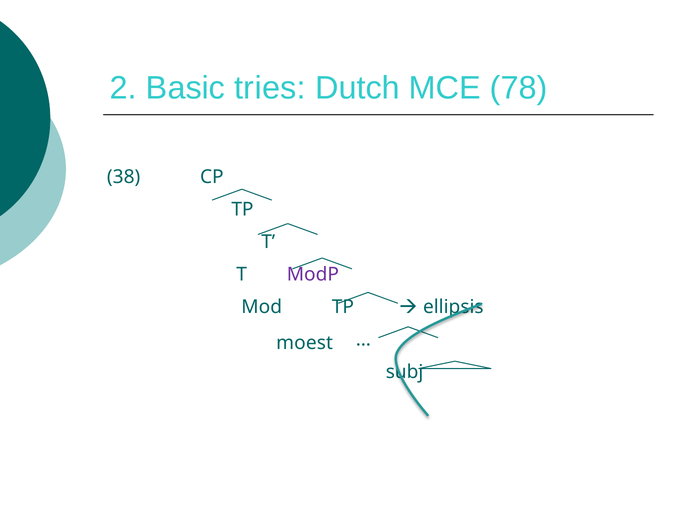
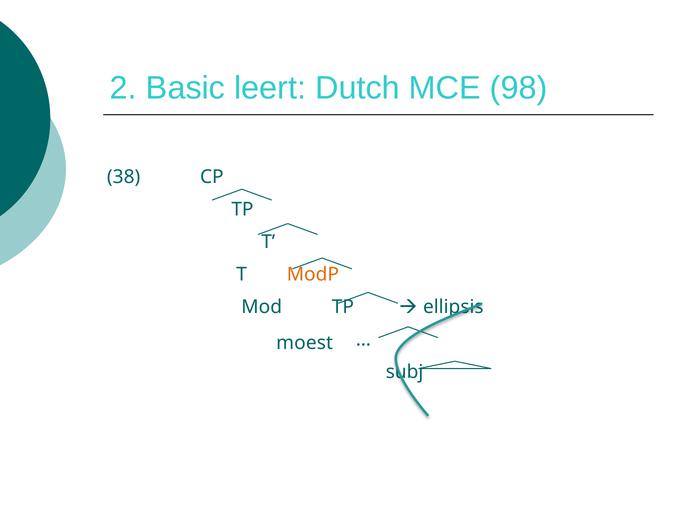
tries: tries -> leert (270, 88)
78: 78 -> 98 (519, 88)
ModP colour: purple -> orange (313, 274)
